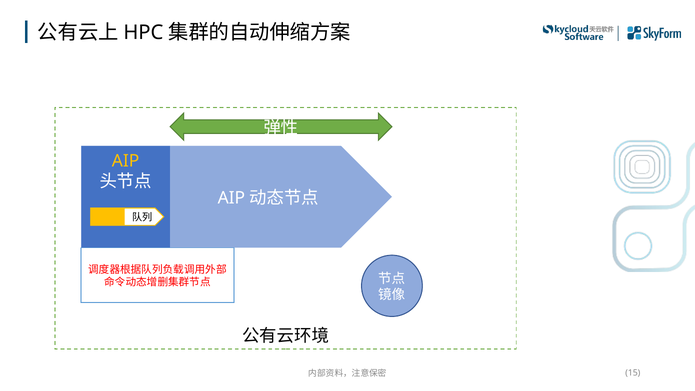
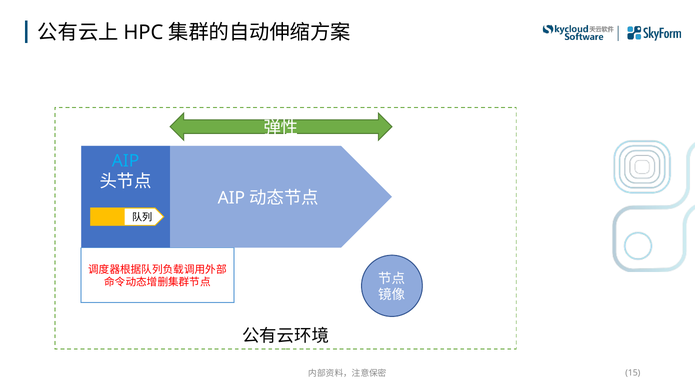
AIP colour: yellow -> light blue (126, 161)
